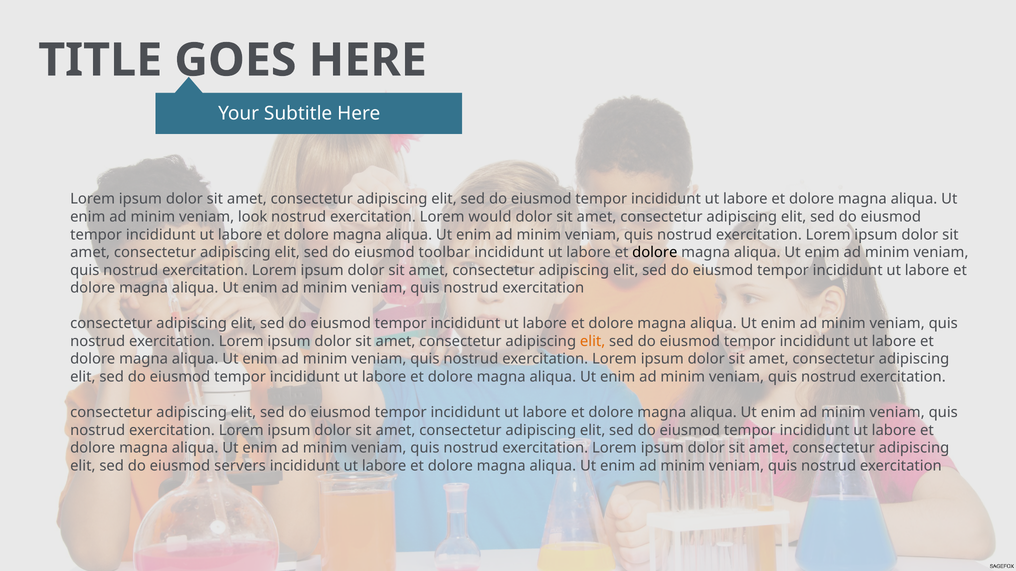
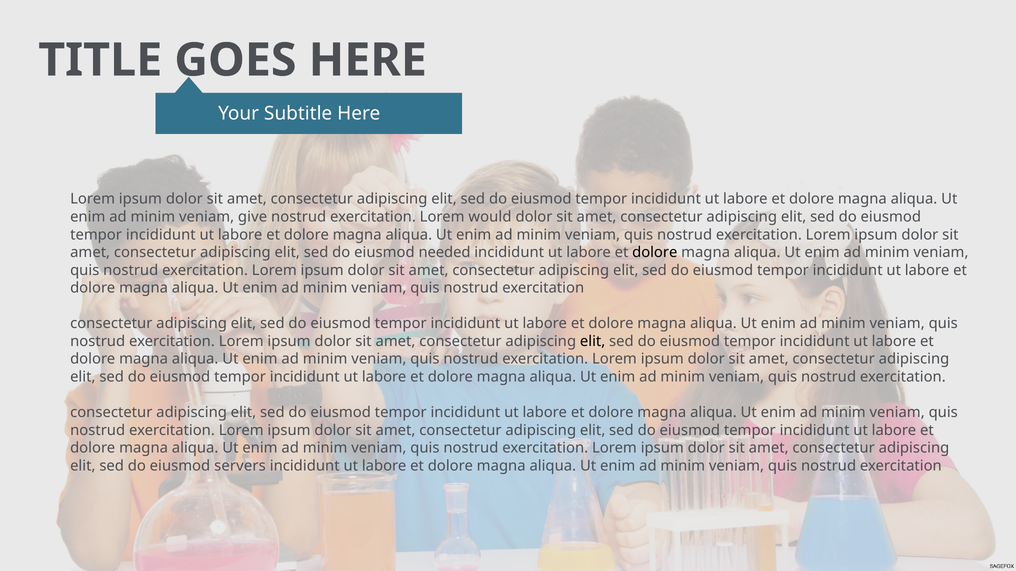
look: look -> give (253, 217)
toolbar: toolbar -> needed (445, 253)
elit colour: orange -> black (593, 342)
